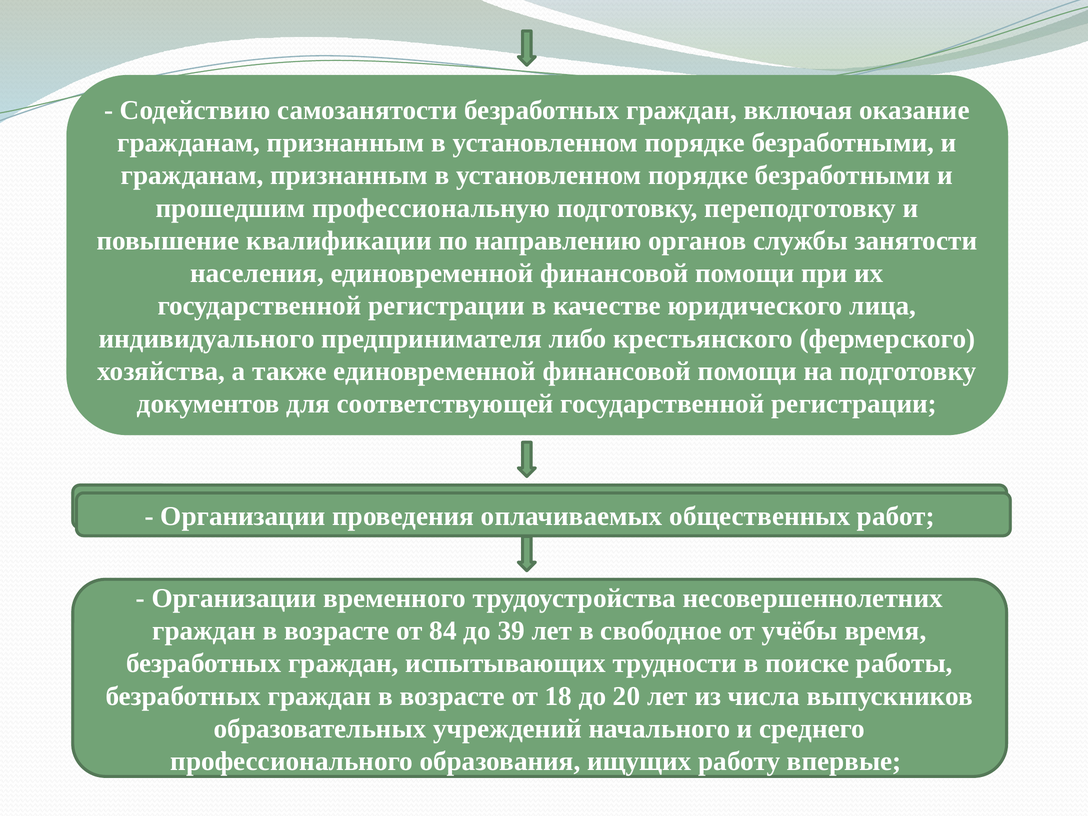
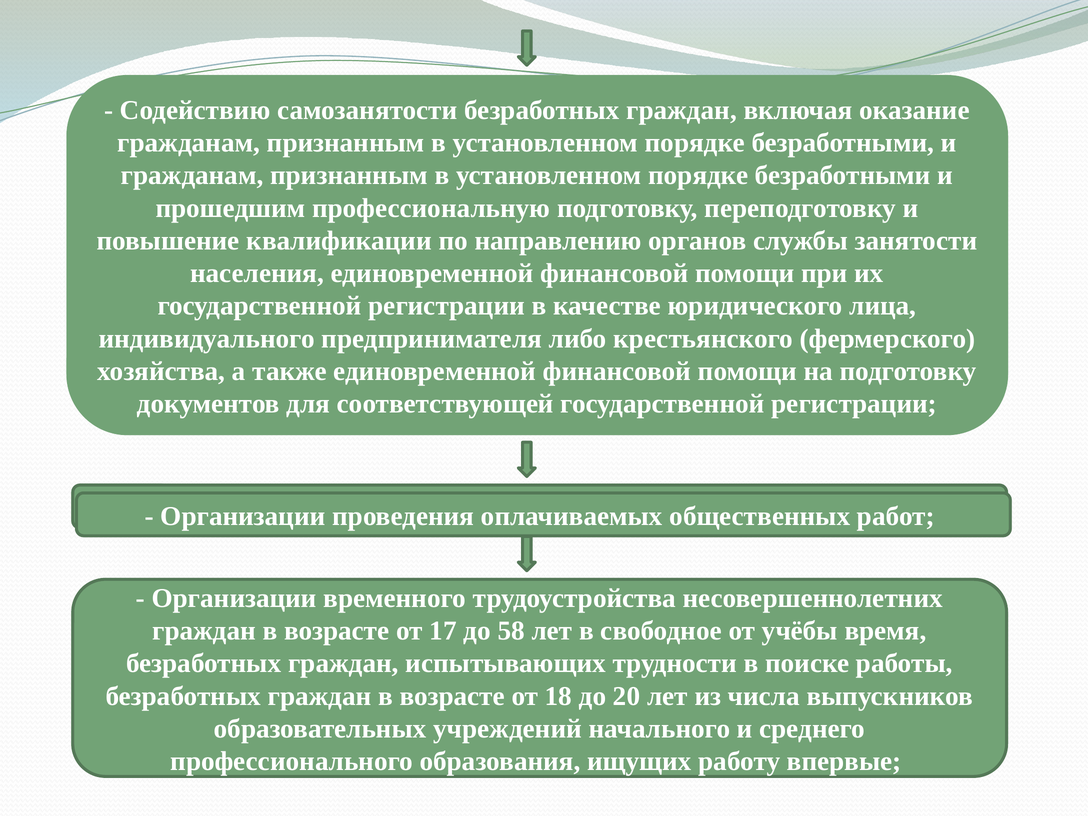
84: 84 -> 17 (443, 631)
39: 39 -> 58 (511, 631)
